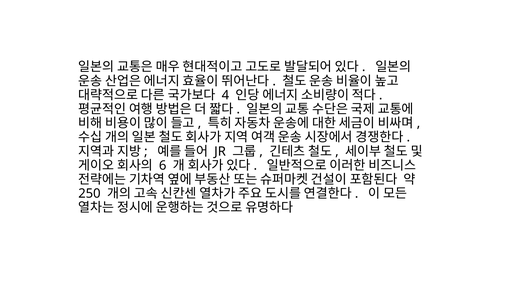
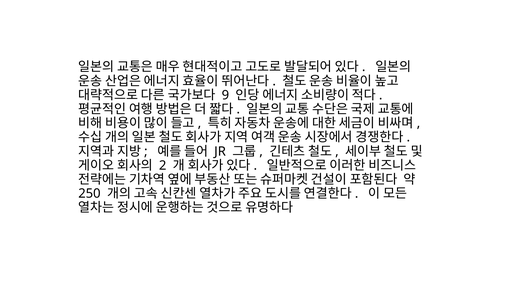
4: 4 -> 9 (225, 95)
6: 6 -> 2 (163, 165)
